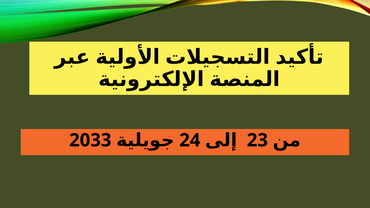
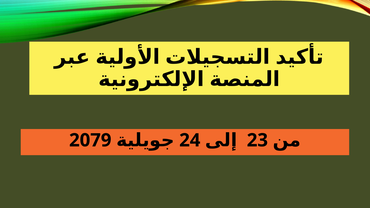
2033: 2033 -> 2079 (90, 140)
